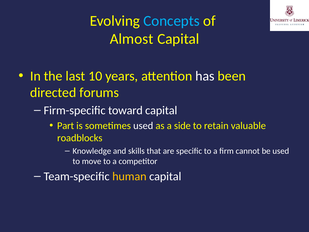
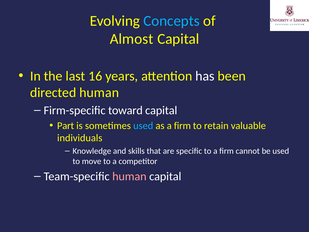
10: 10 -> 16 (95, 76)
directed forums: forums -> human (99, 92)
used colour: white -> light blue (143, 126)
as a side: side -> firm (182, 126)
roadblocks: roadblocks -> individuals (80, 138)
human colour: yellow -> pink (129, 176)
